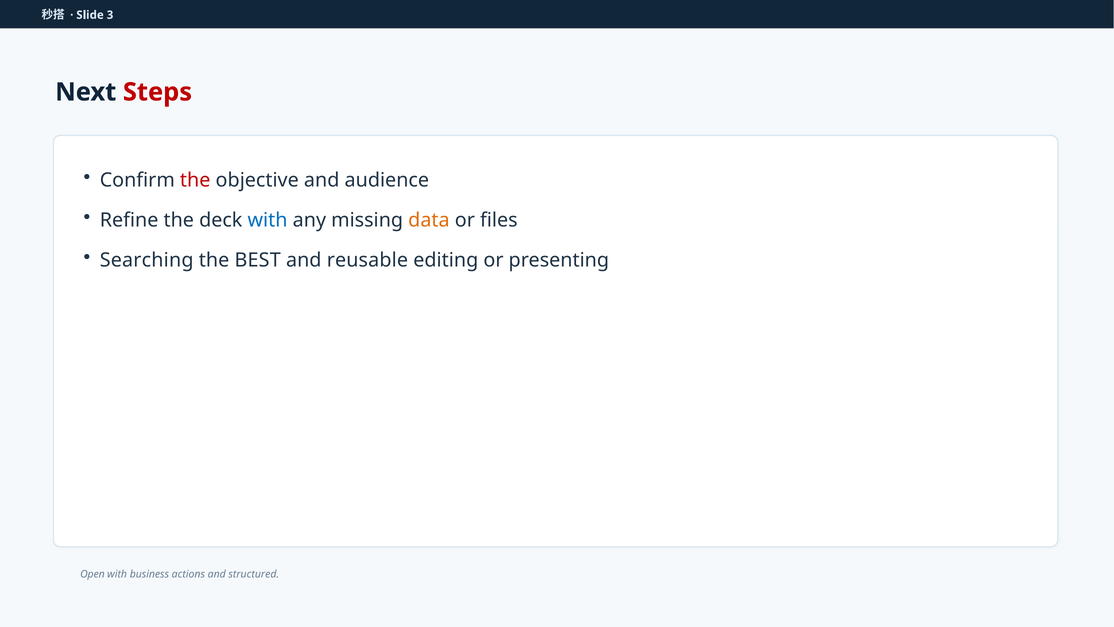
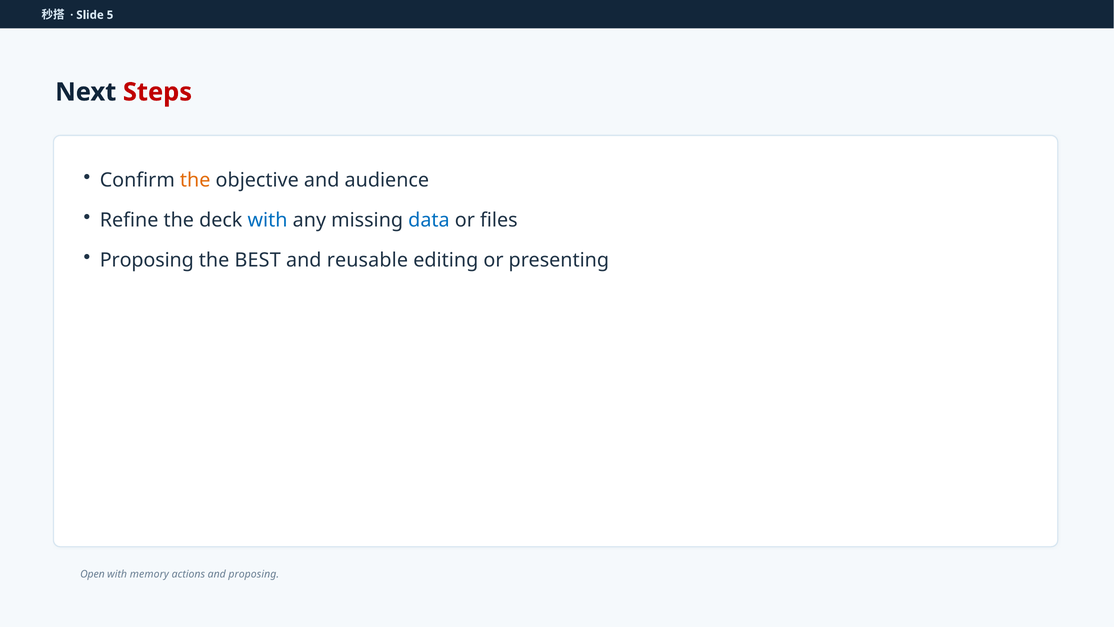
3: 3 -> 5 (110, 15)
the colour: red -> orange (195, 180)
data colour: orange -> blue (429, 220)
Searching: Searching -> Proposing (147, 260)
business: business -> memory (149, 574)
and structured: structured -> proposing (254, 574)
